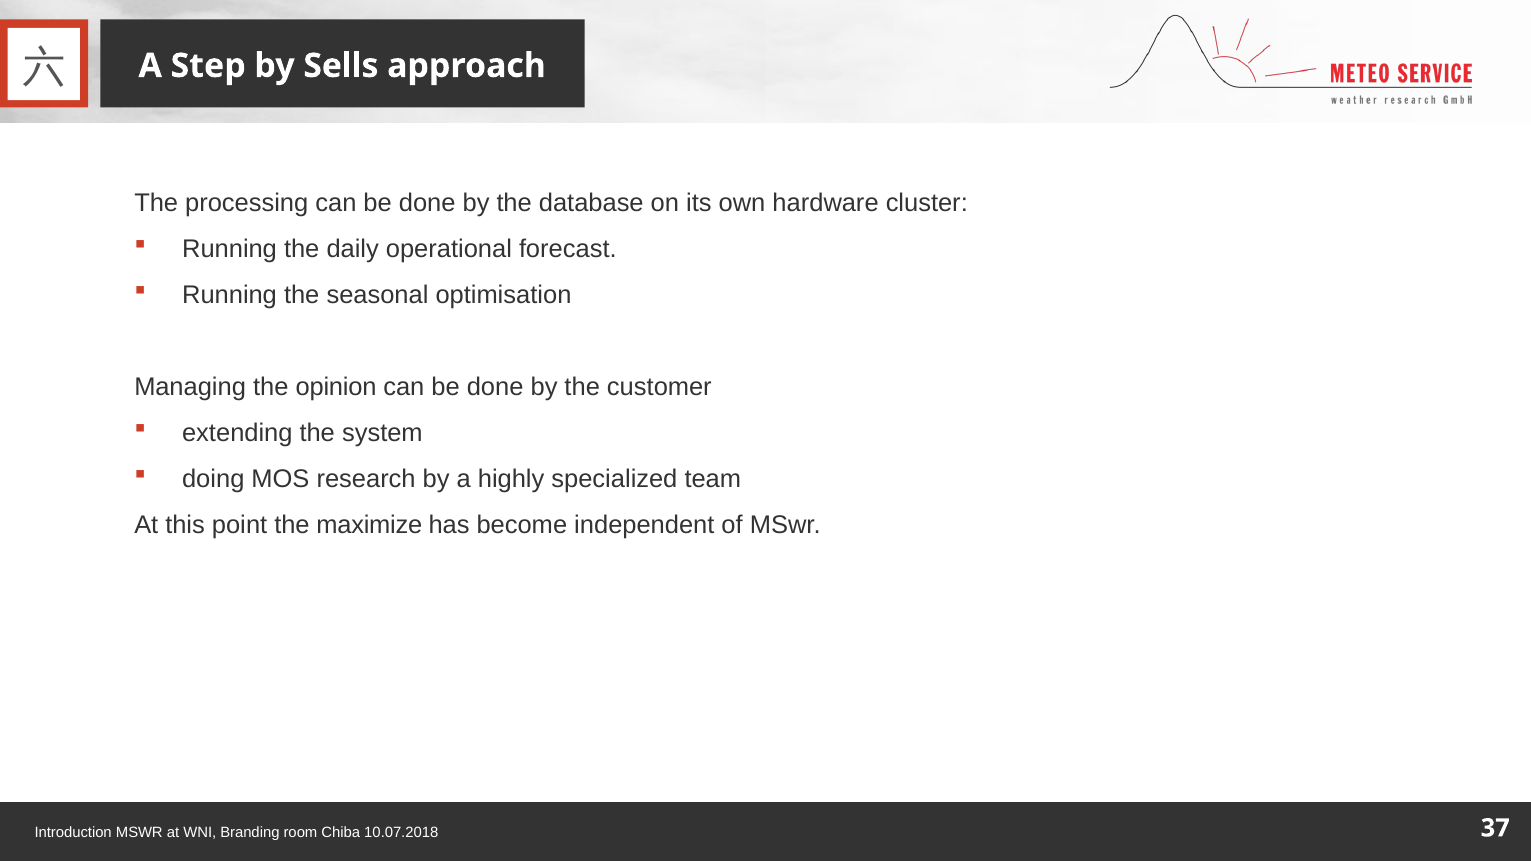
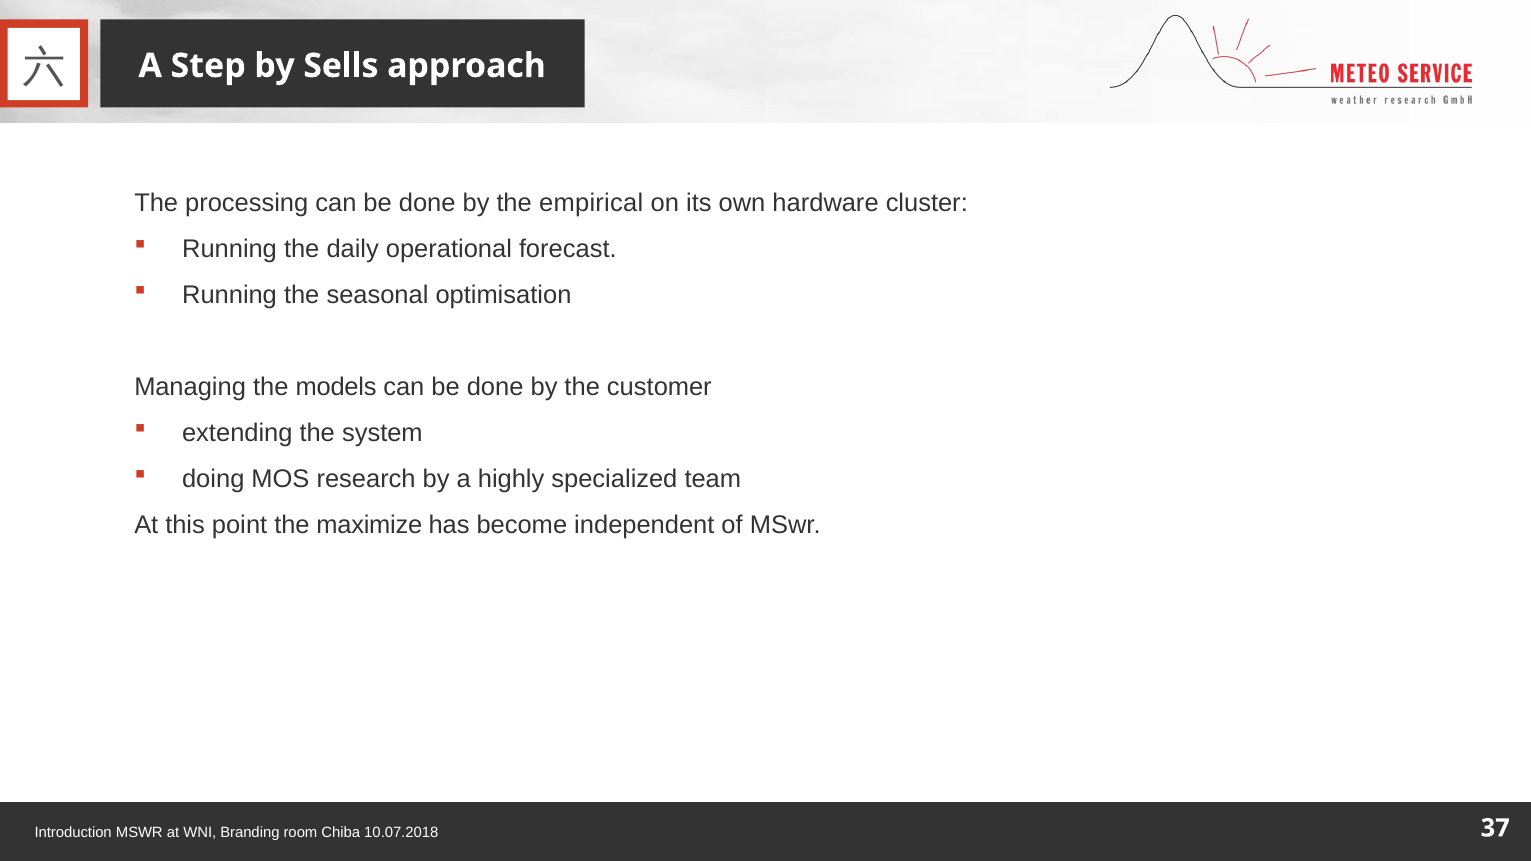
database: database -> empirical (591, 203)
opinion: opinion -> models (336, 387)
